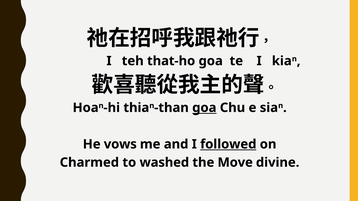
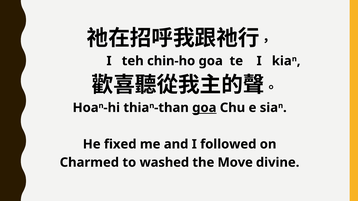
that-ho: that-ho -> chin-ho (171, 61)
vows: vows -> fixed (120, 144)
followed underline: present -> none (228, 144)
